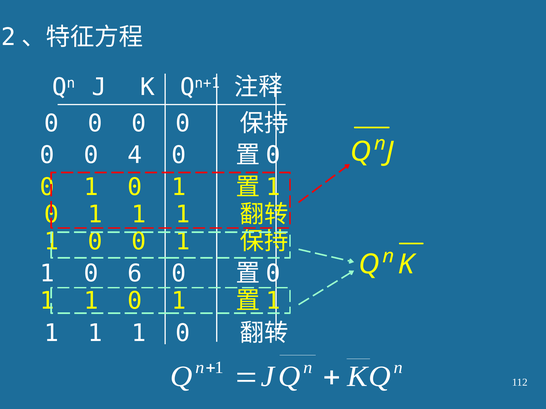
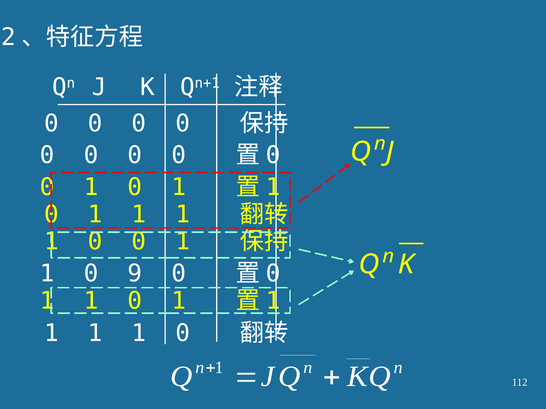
4: 4 -> 0 (135, 155)
6: 6 -> 9 (135, 274)
